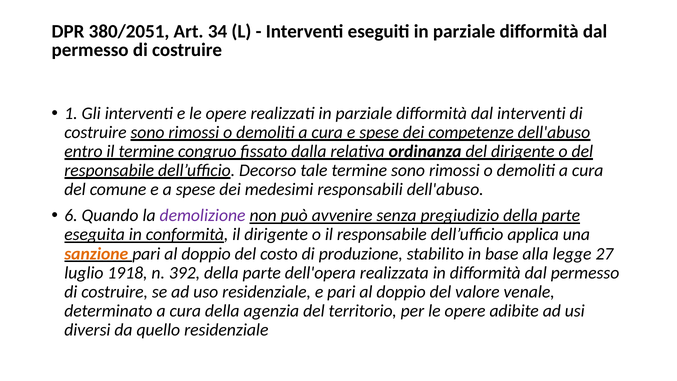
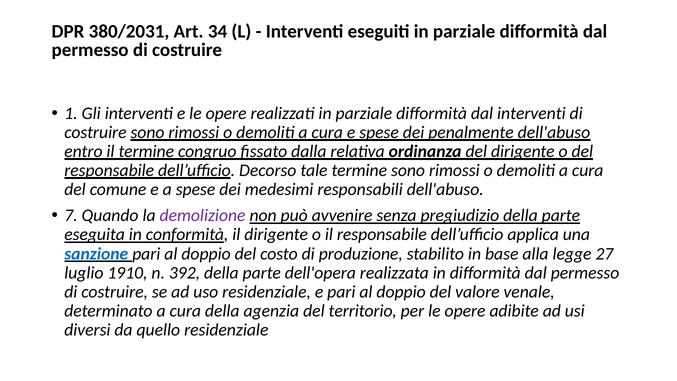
380/2051: 380/2051 -> 380/2031 (129, 31)
competenze: competenze -> penalmente (471, 132)
6: 6 -> 7 (71, 216)
sanzione colour: orange -> blue (96, 254)
1918: 1918 -> 1910 (127, 273)
